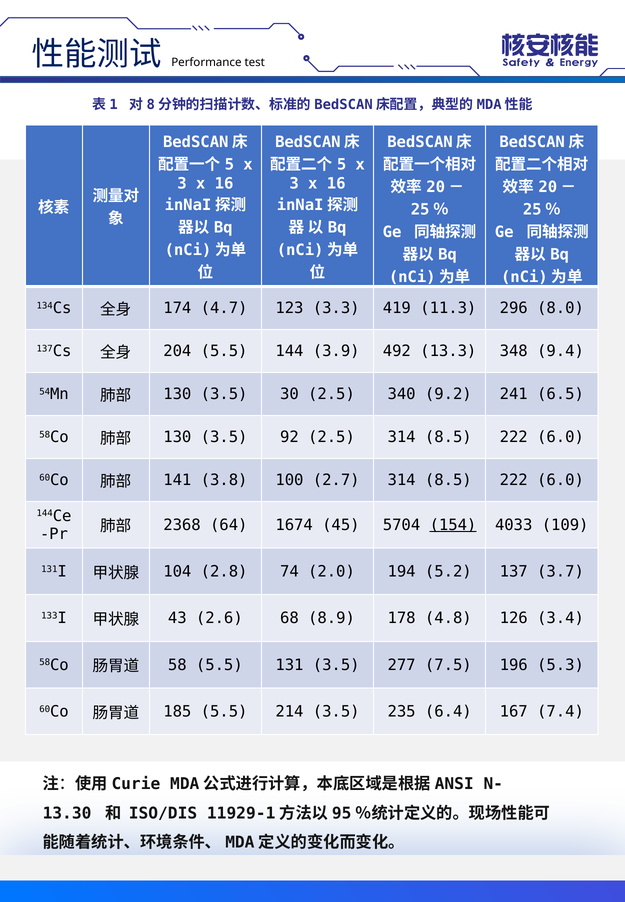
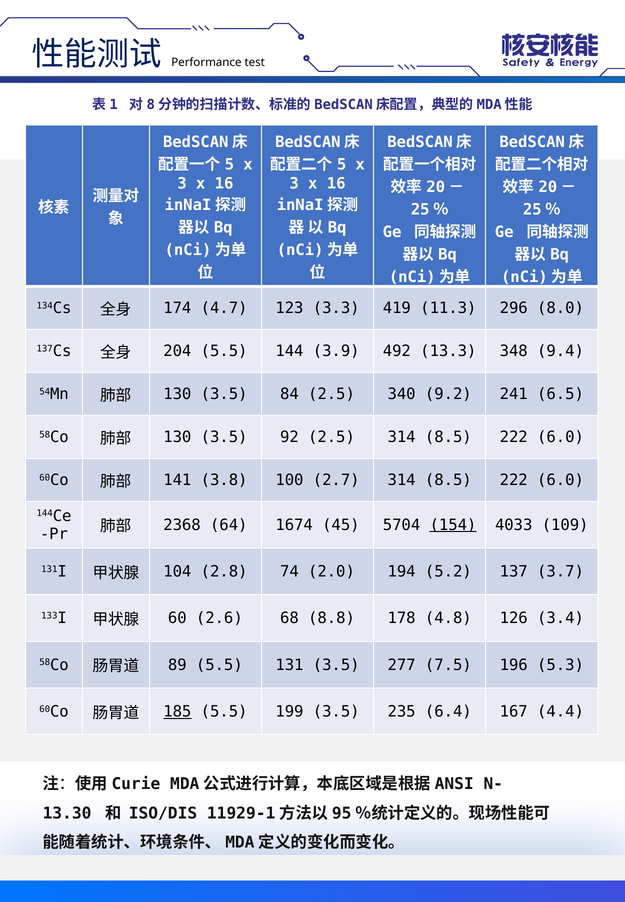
30: 30 -> 84 (289, 394)
43: 43 -> 60 (177, 619)
8.9: 8.9 -> 8.8 (332, 619)
58: 58 -> 89 (177, 665)
185 underline: none -> present (177, 712)
214: 214 -> 199 (289, 712)
7.4: 7.4 -> 4.4 (561, 712)
